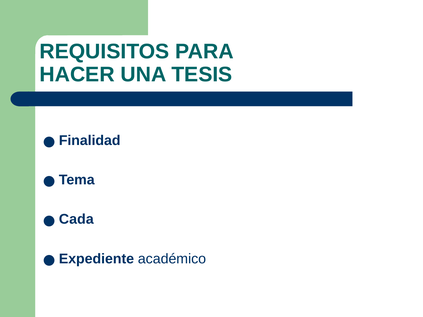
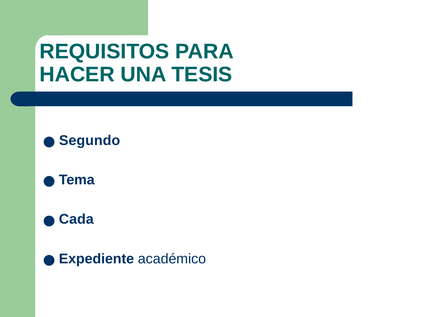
Finalidad: Finalidad -> Segundo (90, 141)
